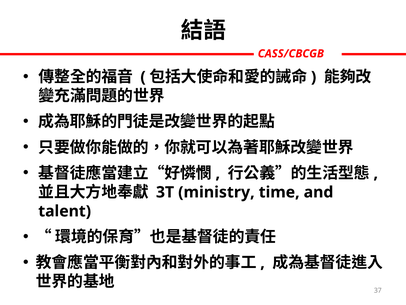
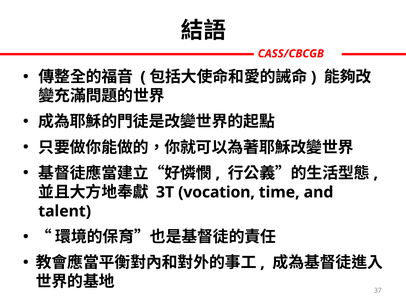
ministry: ministry -> vocation (217, 192)
